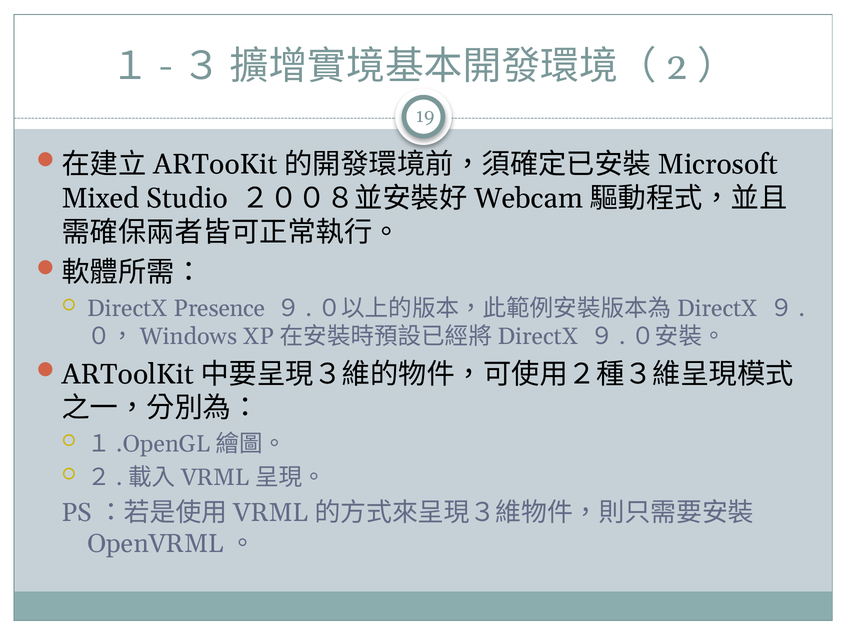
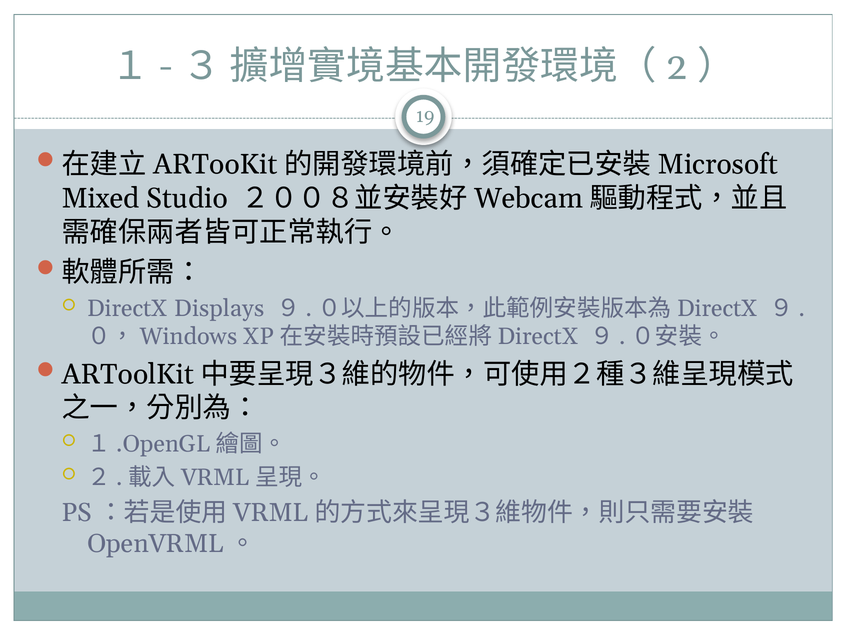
Presence: Presence -> Displays (219, 308)
